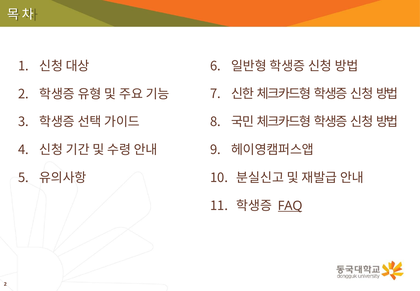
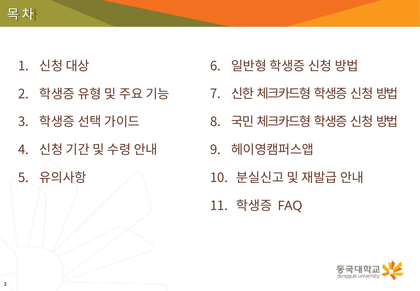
FAQ underline: present -> none (290, 206)
